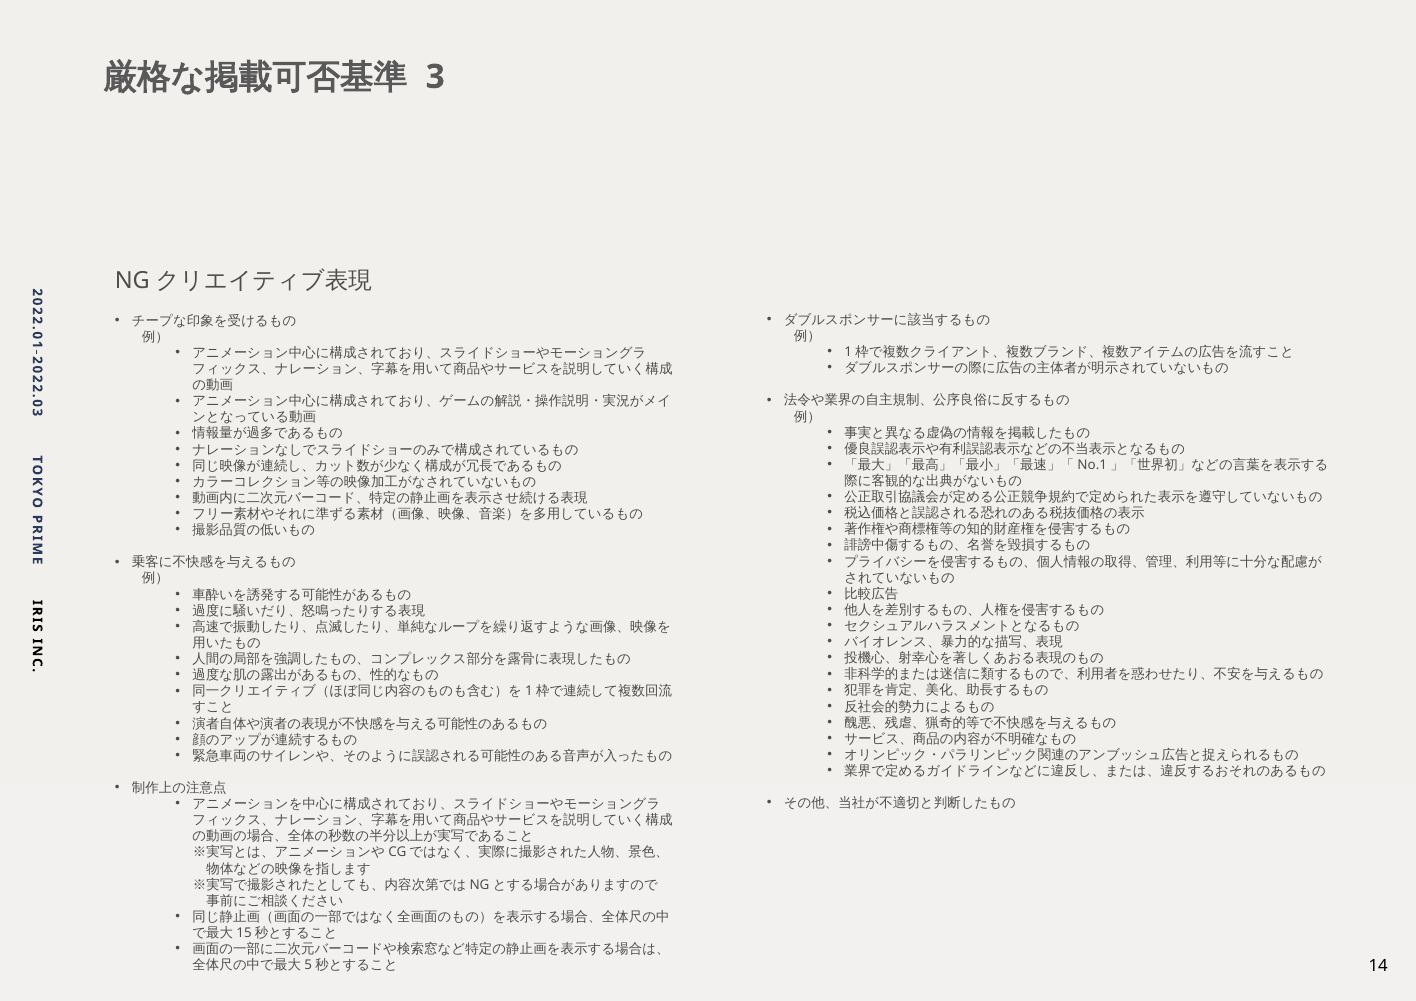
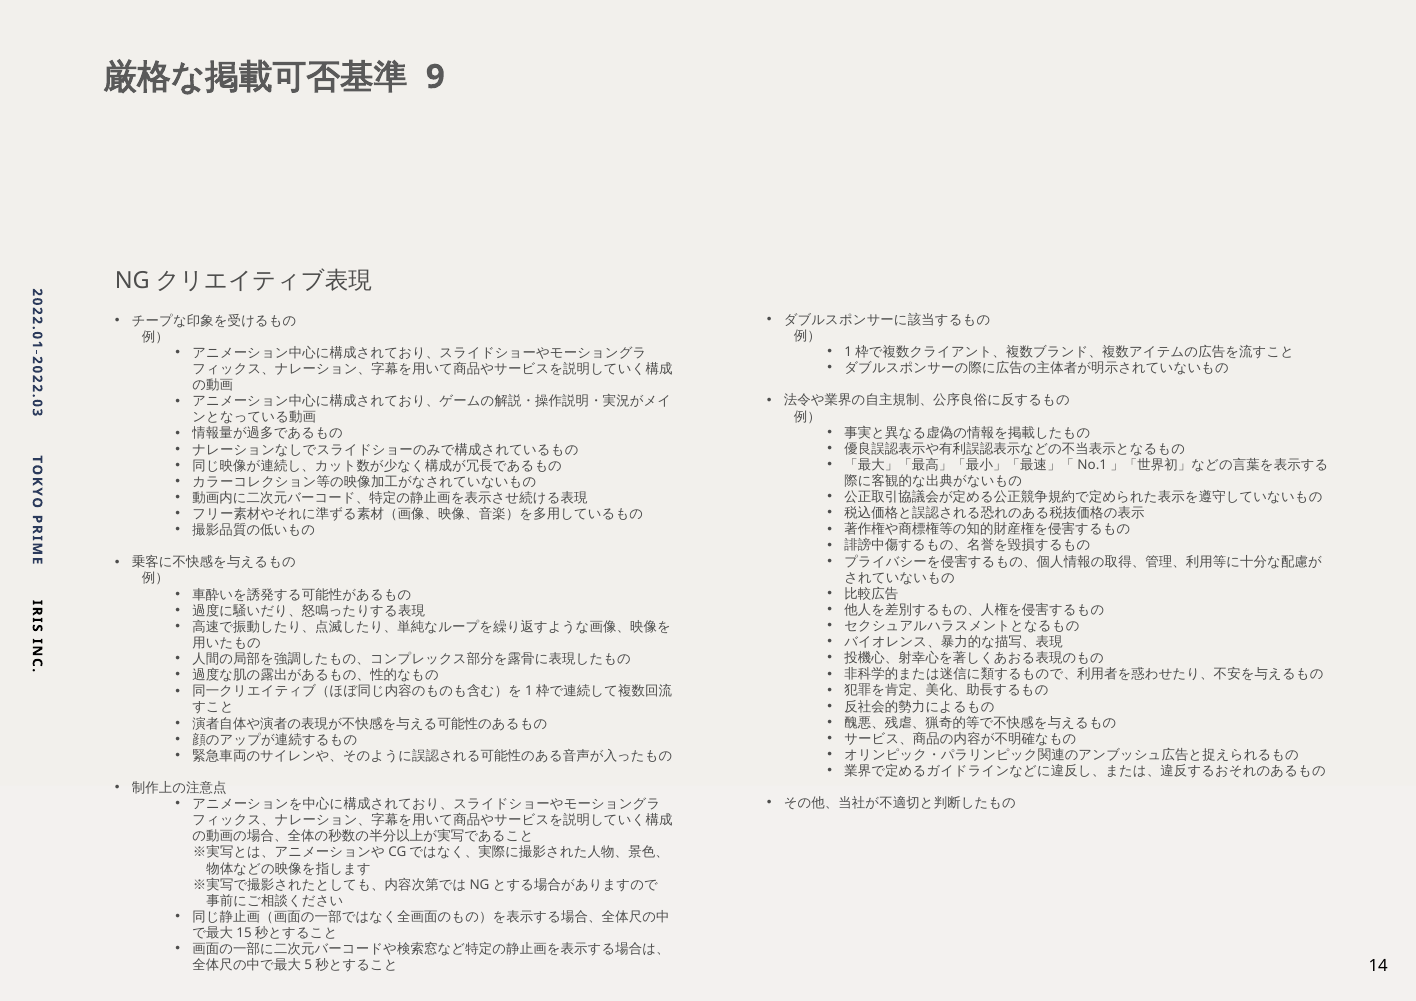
3: 3 -> 9 (435, 77)
